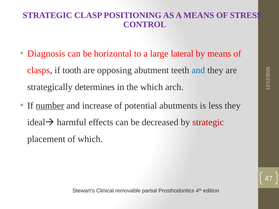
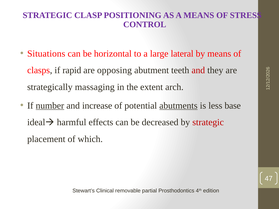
Diagnosis: Diagnosis -> Situations (46, 54)
tooth: tooth -> rapid (72, 70)
and colour: blue -> red (198, 70)
determines: determines -> massaging (95, 87)
the which: which -> extent (152, 87)
abutments underline: none -> present (178, 106)
less they: they -> base (233, 106)
